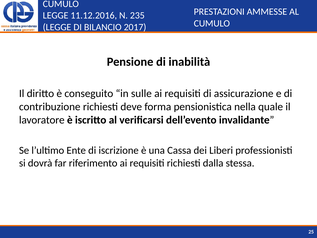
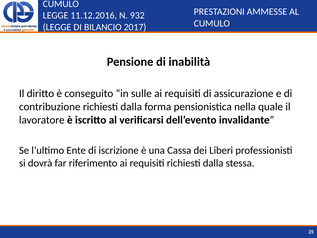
235: 235 -> 932 (137, 16)
contribuzione richiesti deve: deve -> dalla (131, 107)
